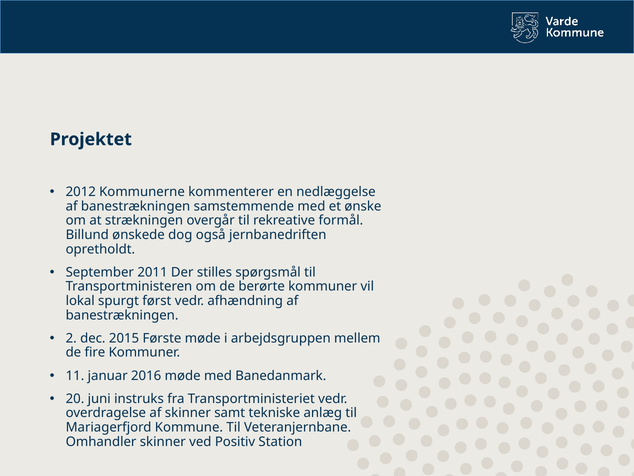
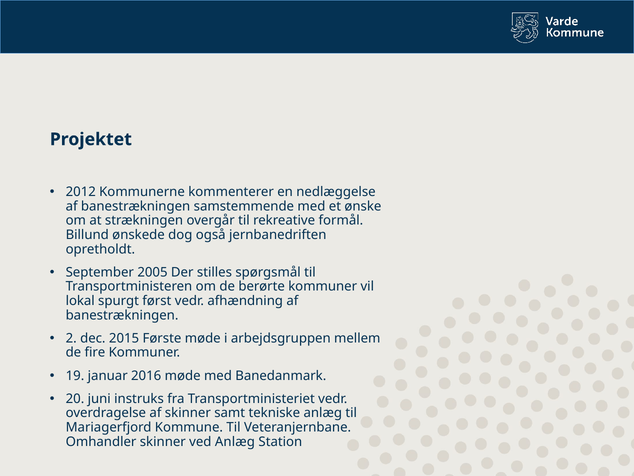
2011: 2011 -> 2005 (153, 272)
11: 11 -> 19 (75, 375)
ved Positiv: Positiv -> Anlæg (235, 441)
